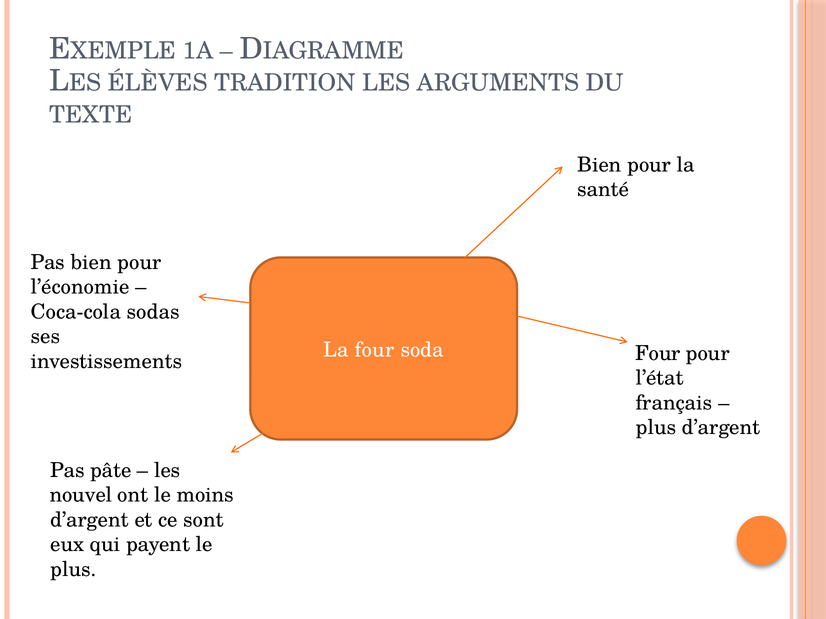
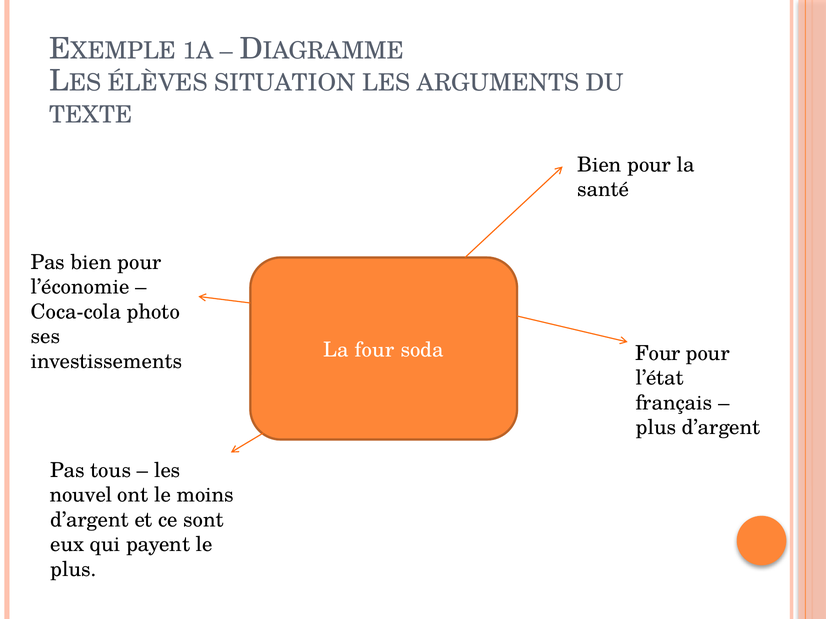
TRADITION: TRADITION -> SITUATION (285, 83)
sodas: sodas -> photo (153, 312)
pâte: pâte -> tous (111, 471)
